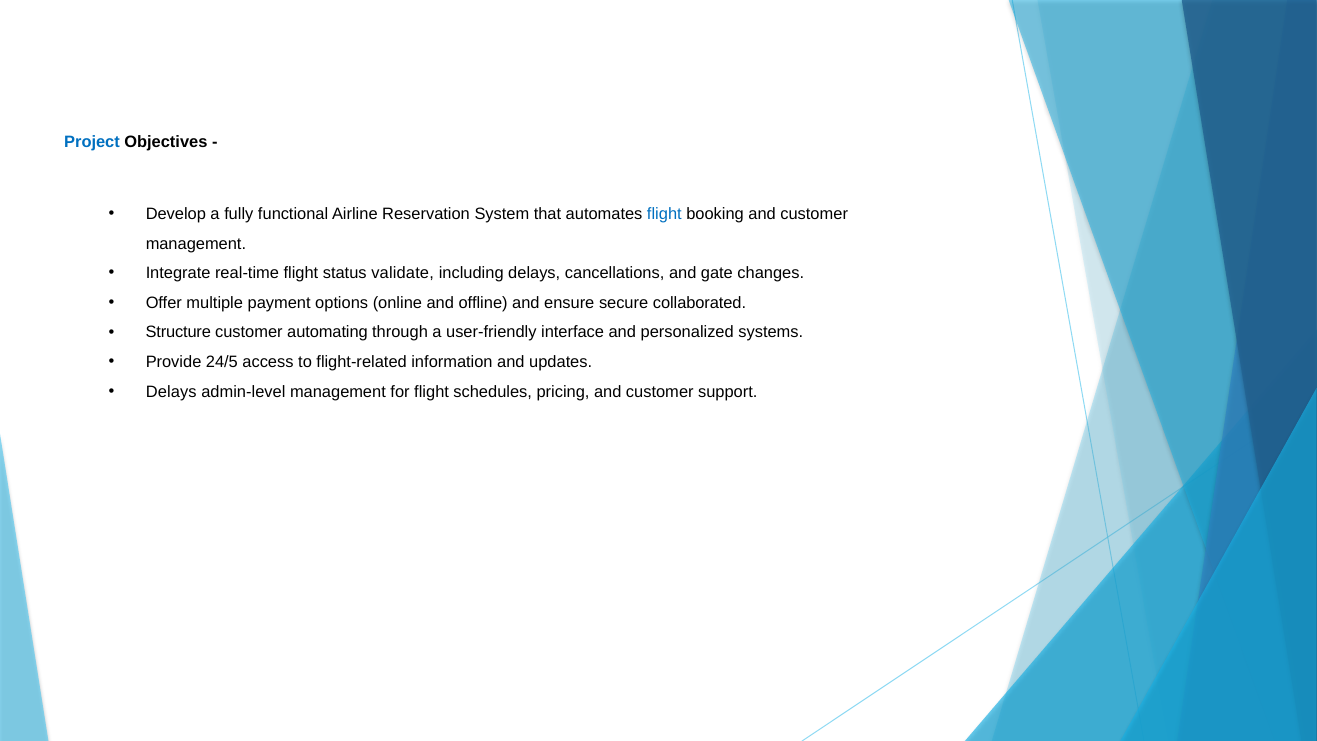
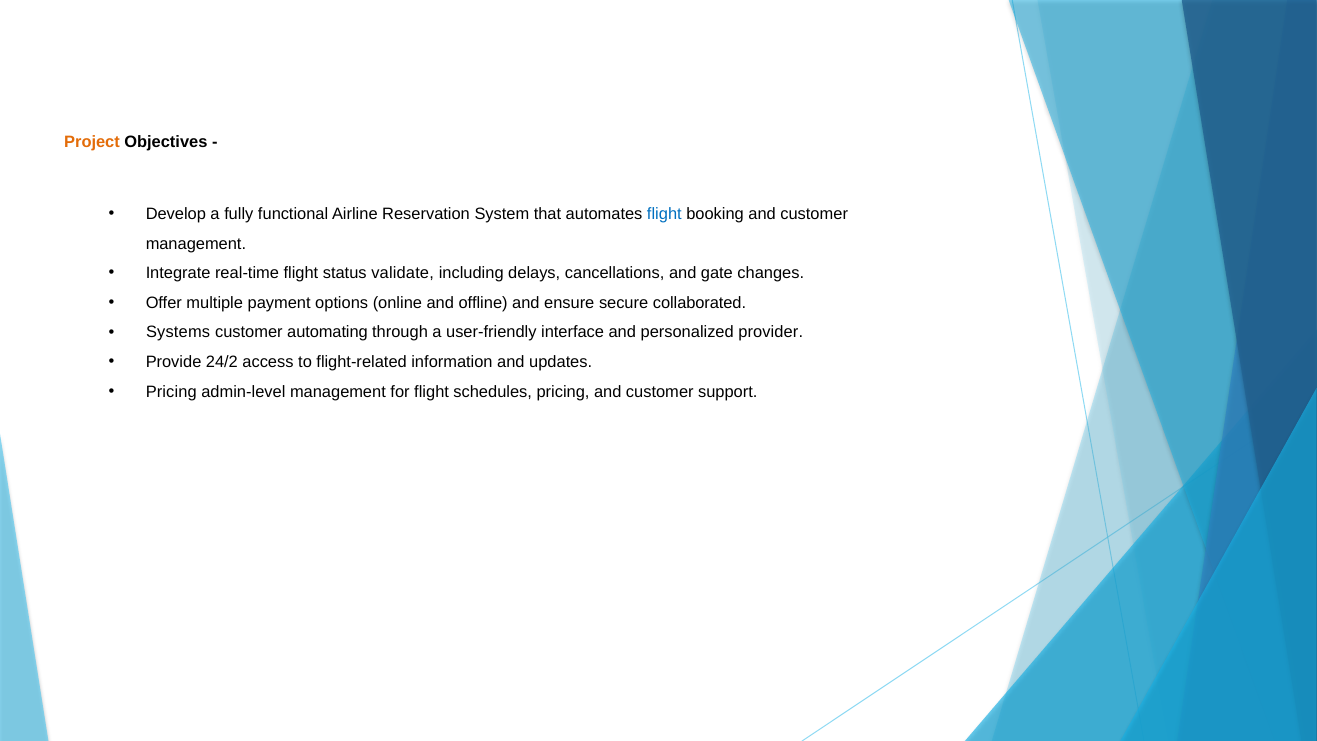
Project colour: blue -> orange (92, 142)
Structure: Structure -> Systems (178, 332)
systems: systems -> provider (771, 332)
24/5: 24/5 -> 24/2 (222, 362)
Delays: Delays -> Pricing (171, 392)
